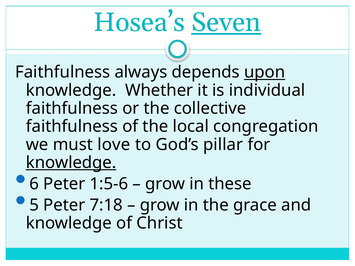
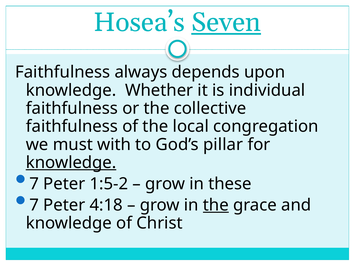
upon underline: present -> none (265, 72)
love: love -> with (114, 145)
6: 6 -> 7 (34, 184)
1:5-6: 1:5-6 -> 1:5-2 (109, 184)
5: 5 -> 7 (34, 205)
7:18: 7:18 -> 4:18 (106, 205)
the underline: none -> present (216, 205)
